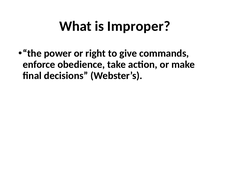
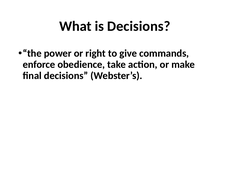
is Improper: Improper -> Decisions (139, 26)
